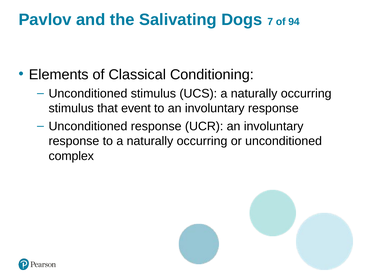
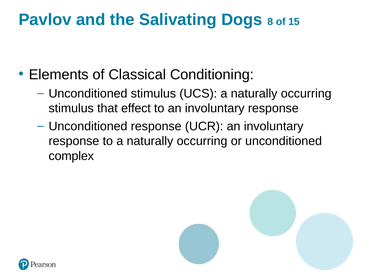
7: 7 -> 8 (270, 22)
94: 94 -> 15 (294, 22)
event: event -> effect (136, 108)
